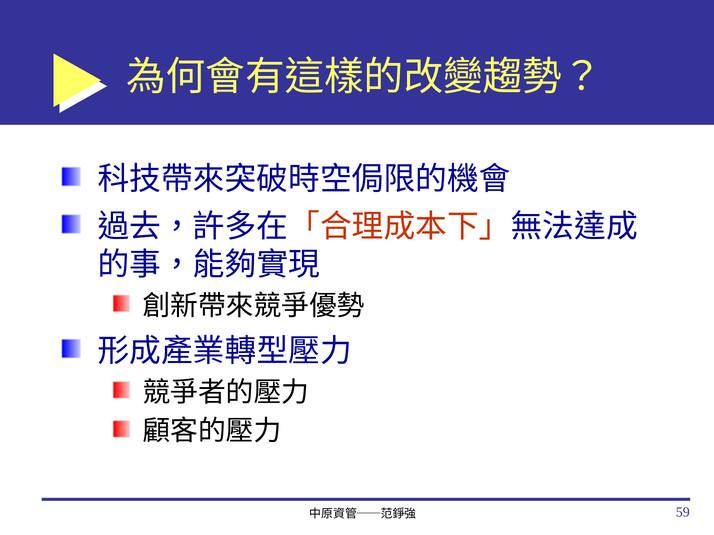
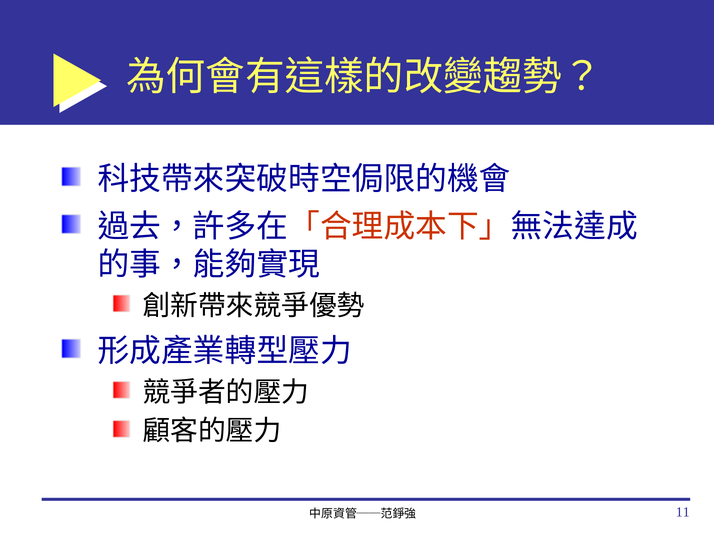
59: 59 -> 11 (683, 513)
